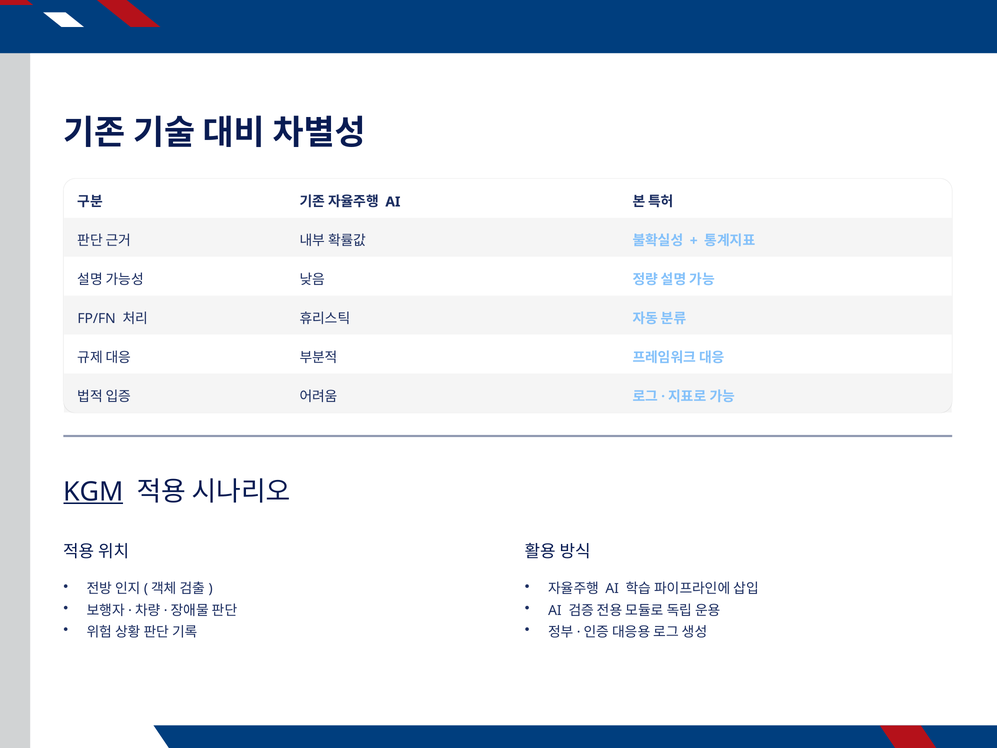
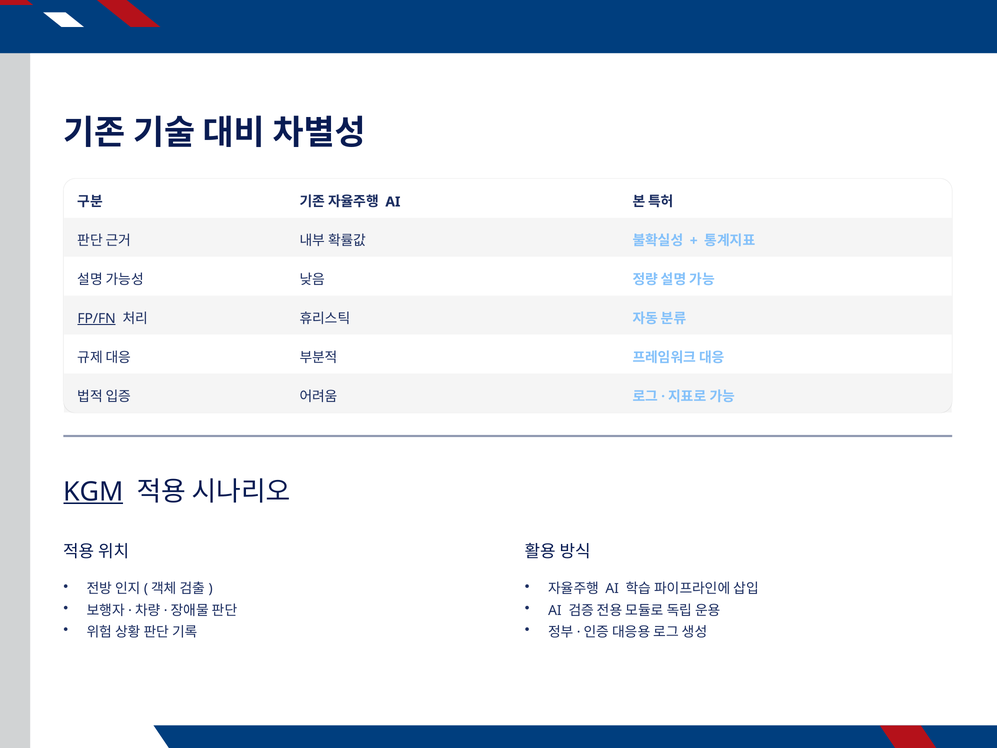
FP/FN underline: none -> present (97, 319)
